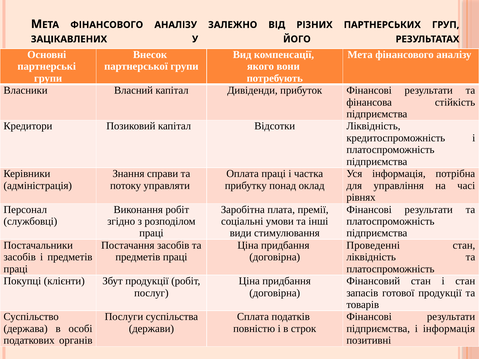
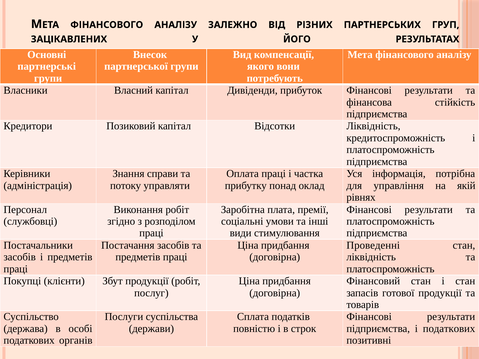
часі: часі -> якій (466, 186)
і інформація: інформація -> податкових (449, 329)
